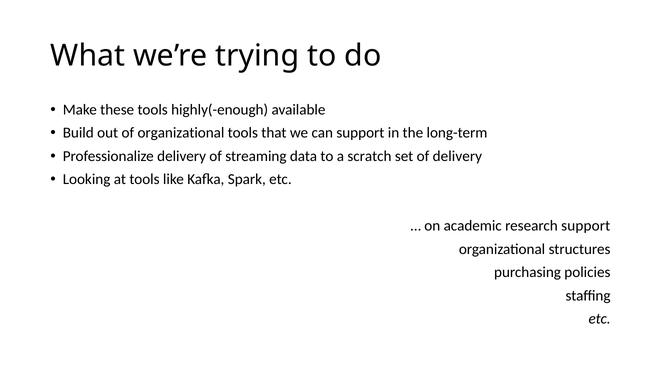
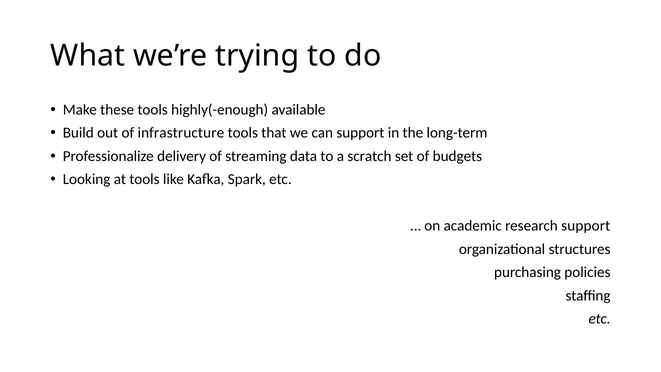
of organizational: organizational -> infrastructure (181, 133)
of delivery: delivery -> budgets (457, 156)
